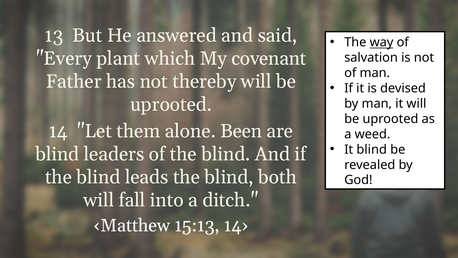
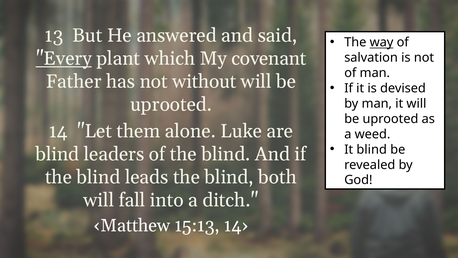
Every underline: none -> present (64, 59)
thereby: thereby -> without (205, 81)
Been: Been -> Luke (241, 131)
